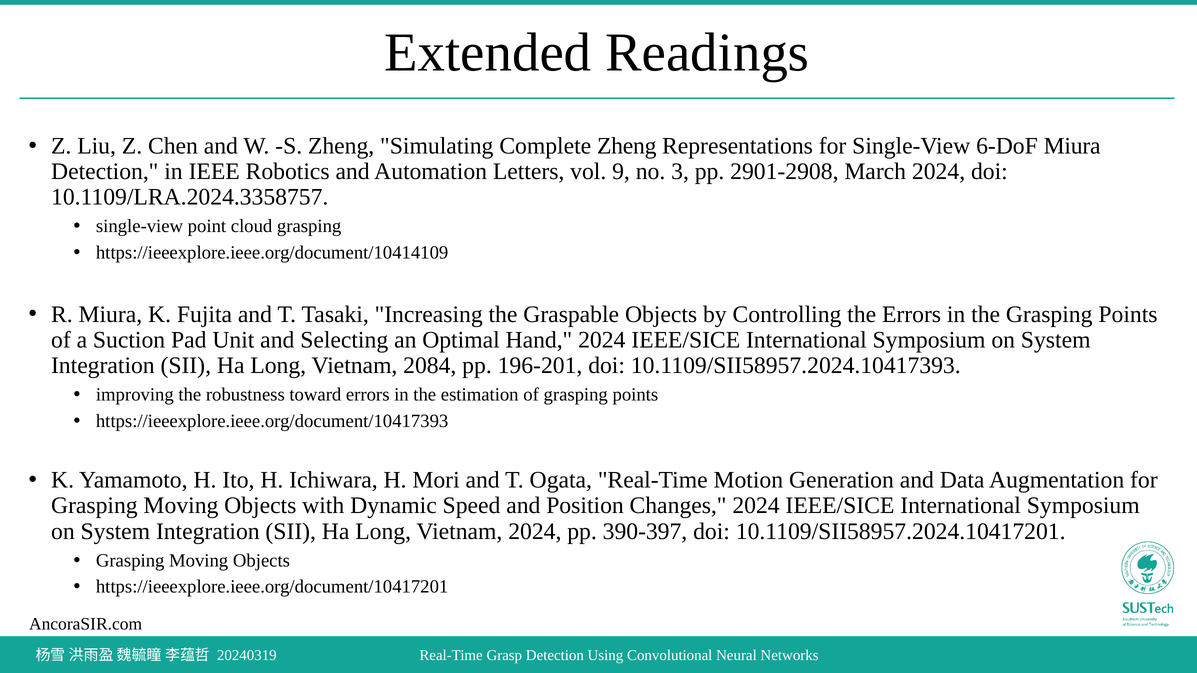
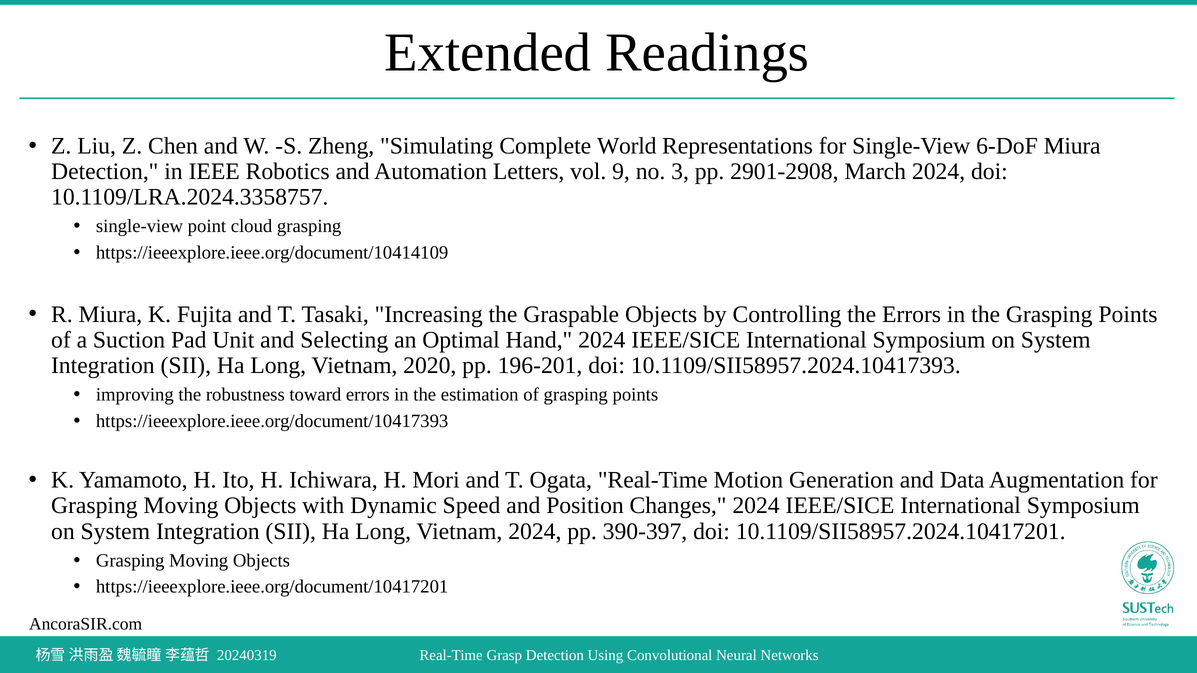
Complete Zheng: Zheng -> World (627, 146)
2084: 2084 -> 2020 (430, 366)
